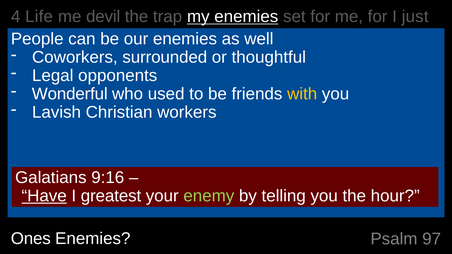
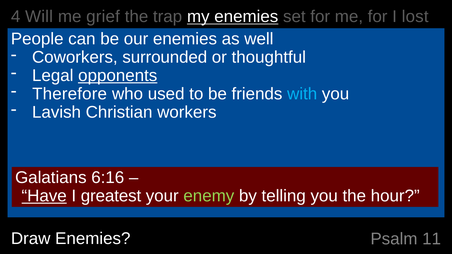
Life: Life -> Will (39, 17)
devil: devil -> grief (103, 17)
just: just -> lost (415, 17)
opponents underline: none -> present (118, 76)
Wonderful: Wonderful -> Therefore (70, 94)
with colour: yellow -> light blue (302, 94)
9:16: 9:16 -> 6:16 (108, 178)
Ones: Ones -> Draw (31, 239)
97: 97 -> 11 (432, 239)
